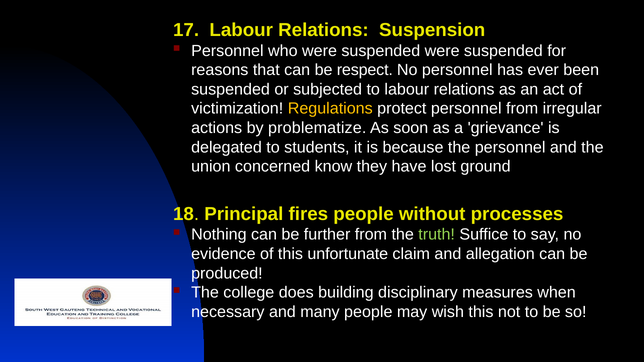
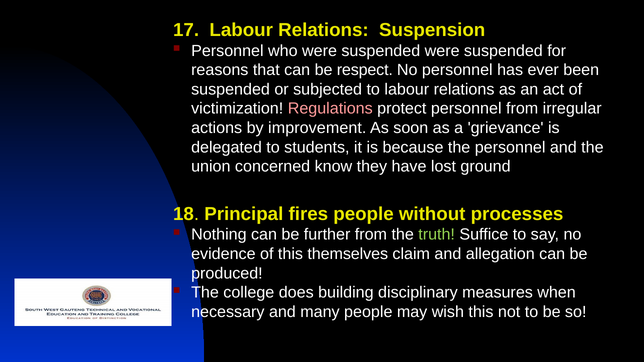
Regulations colour: yellow -> pink (330, 109)
problematize: problematize -> improvement (317, 128)
unfortunate: unfortunate -> themselves (348, 254)
